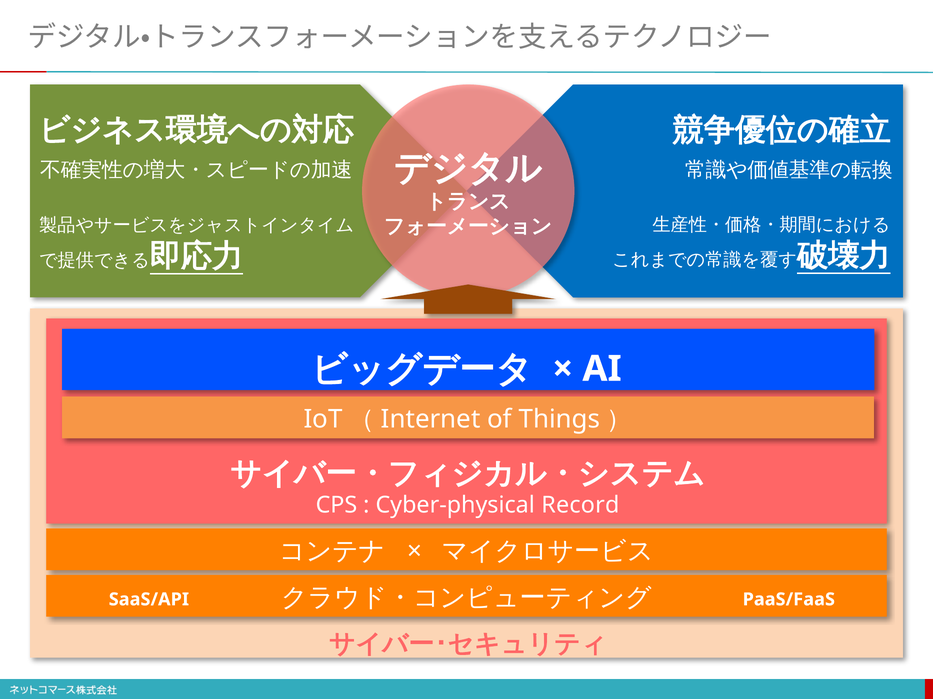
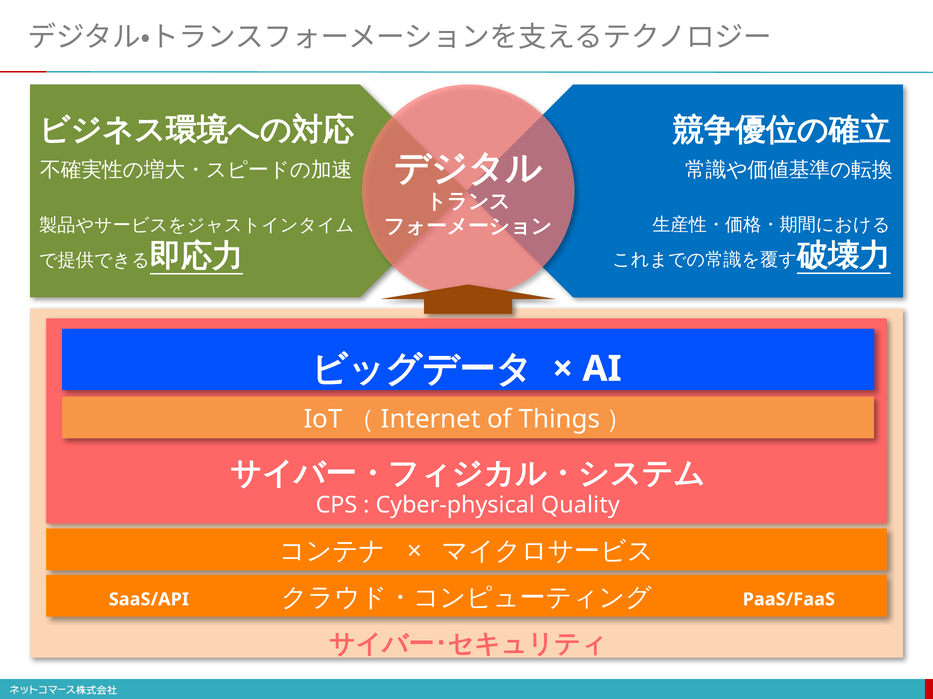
Record: Record -> Quality (580, 506)
